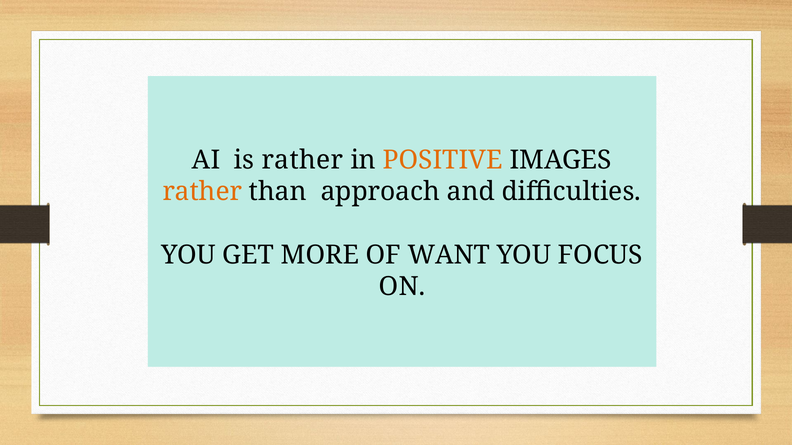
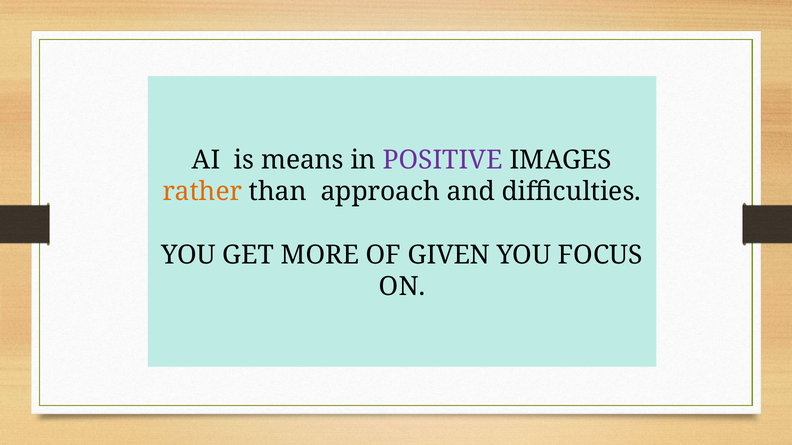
is rather: rather -> means (302, 160)
POSITIVE colour: orange -> purple (443, 160)
WANT: WANT -> GIVEN (449, 255)
